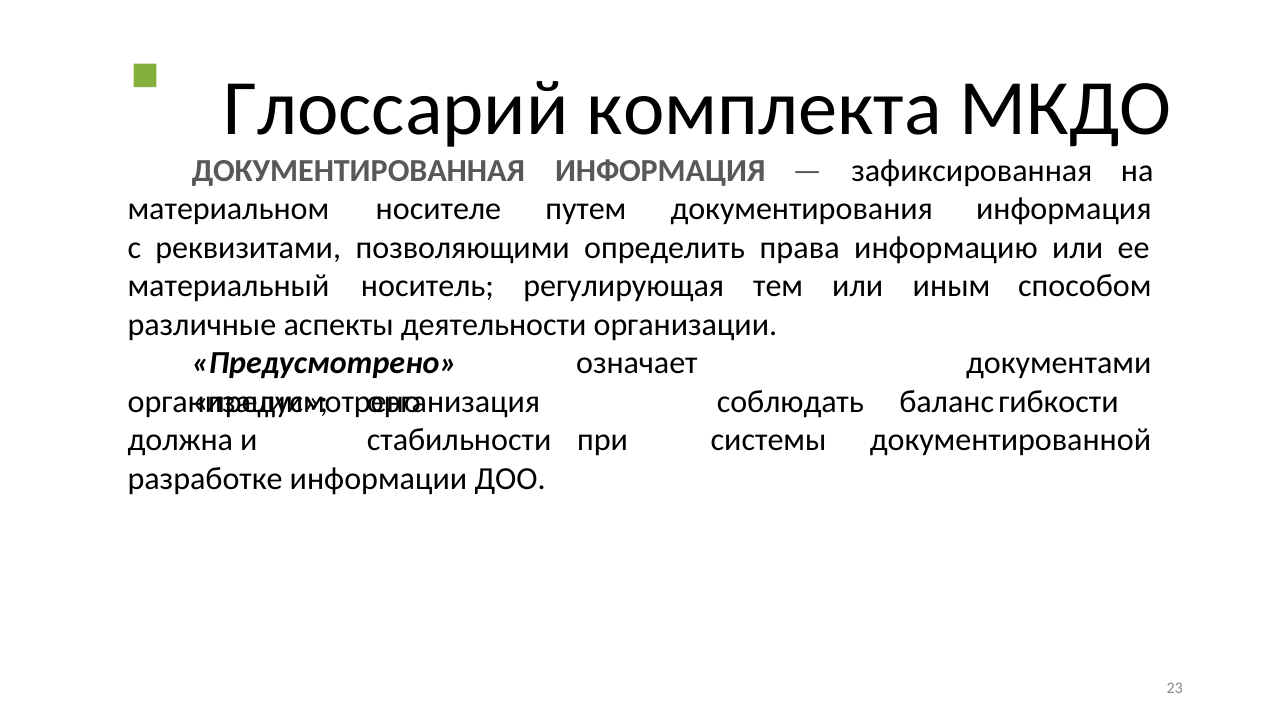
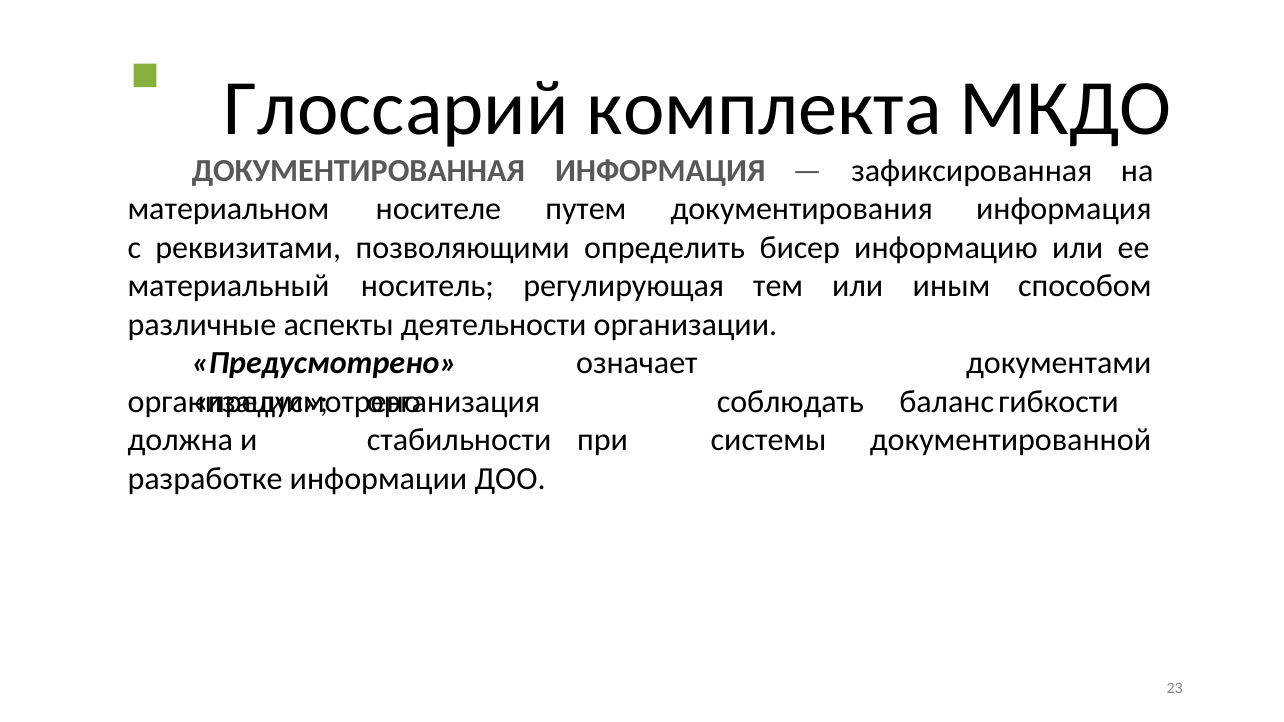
права: права -> бисер (800, 248)
